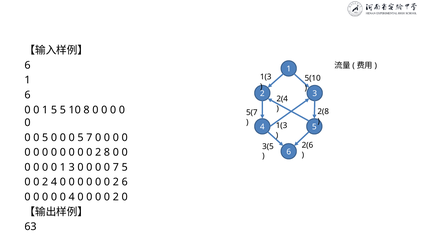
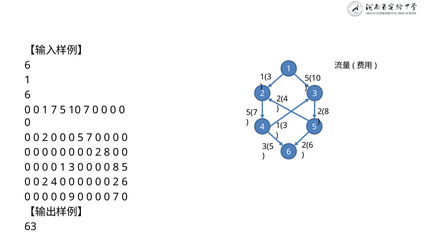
1 5: 5 -> 7 (54, 110)
10 8: 8 -> 7 (87, 110)
5: 5 -> 2 (45, 138)
0 7: 7 -> 8 (116, 167)
0 4: 4 -> 9 (72, 197)
2: 2 -> 7 (116, 197)
